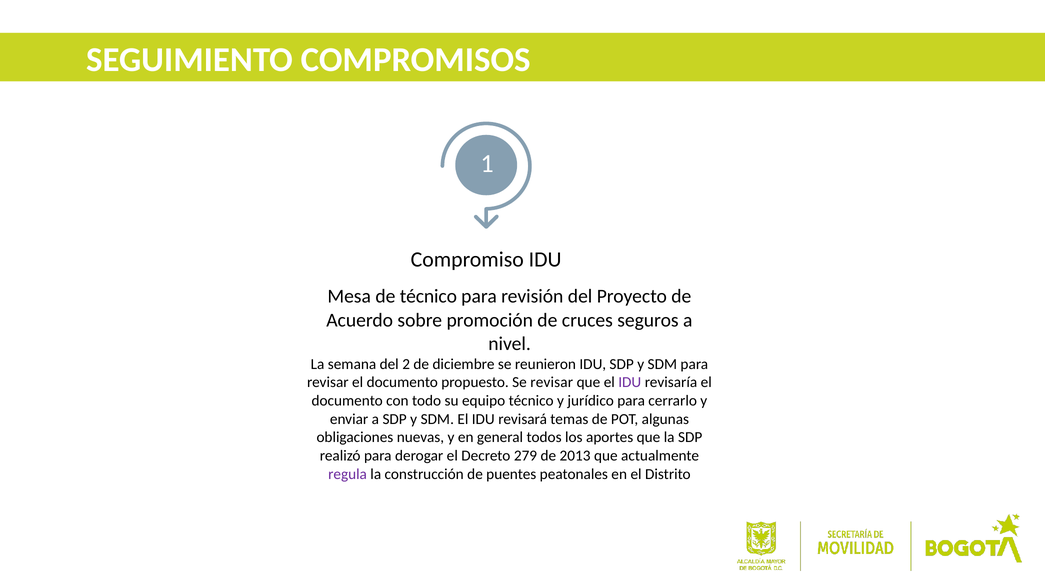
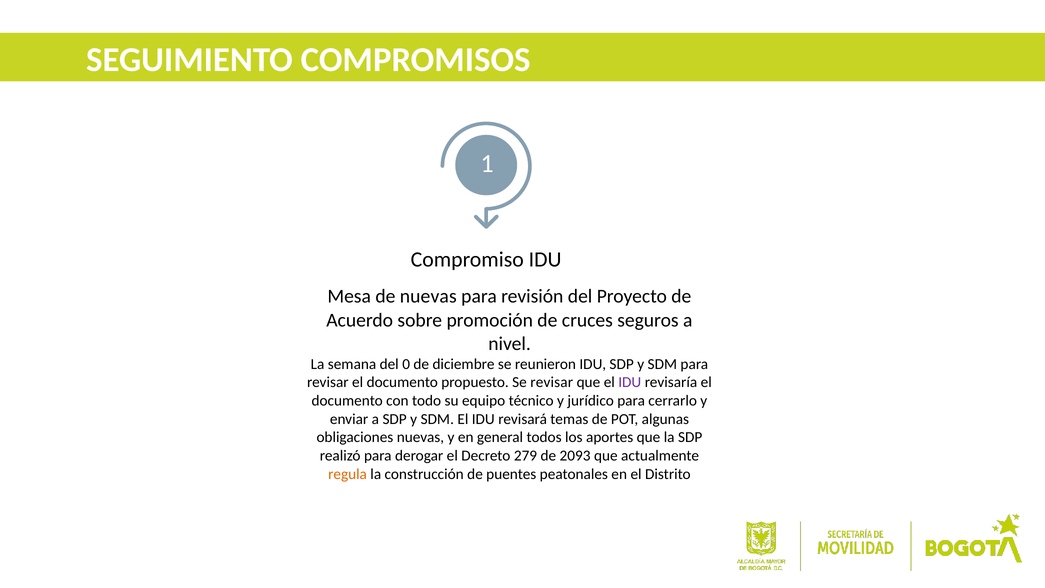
de técnico: técnico -> nuevas (428, 296)
del 2: 2 -> 0 (406, 364)
2013: 2013 -> 2093 (575, 456)
regula colour: purple -> orange (348, 474)
